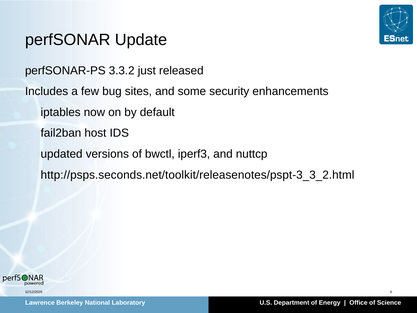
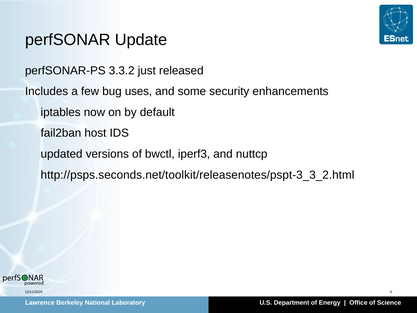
sites: sites -> uses (138, 91)
